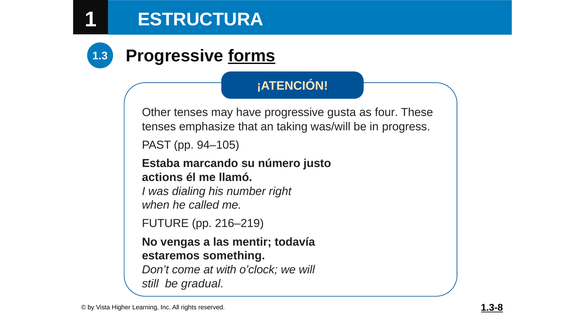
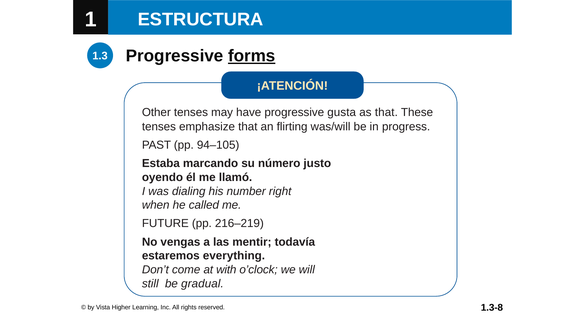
as four: four -> that (386, 112)
taking: taking -> flirting (292, 127)
actions: actions -> oyendo (162, 177)
something: something -> everything (234, 256)
1.3-8 underline: present -> none (492, 308)
